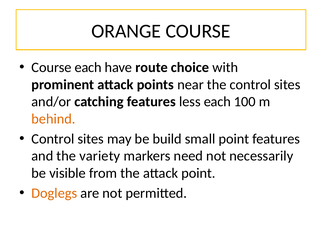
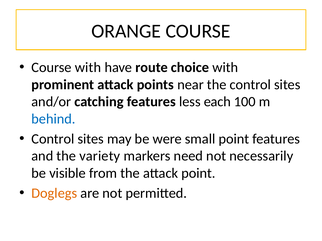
Course each: each -> with (88, 68)
behind colour: orange -> blue (53, 119)
build: build -> were (167, 139)
